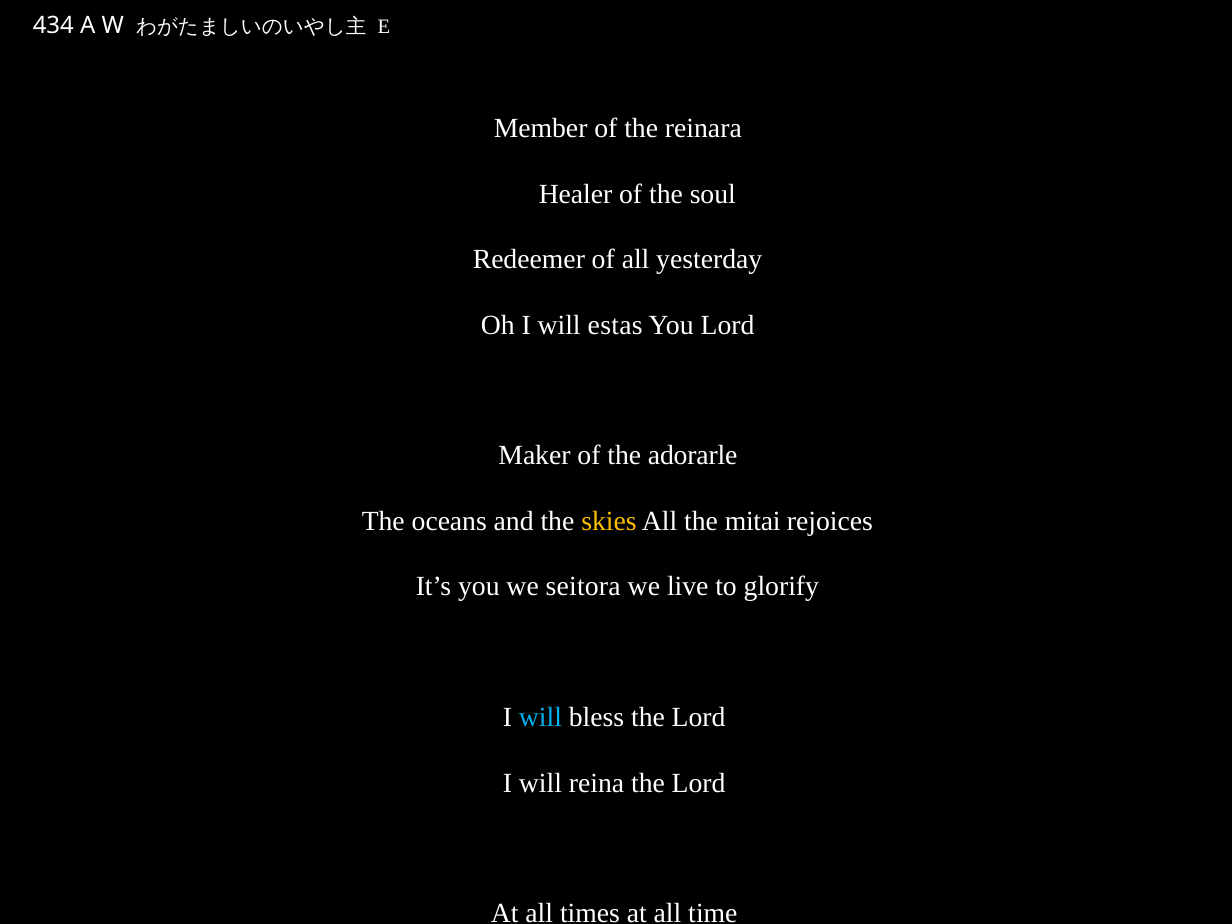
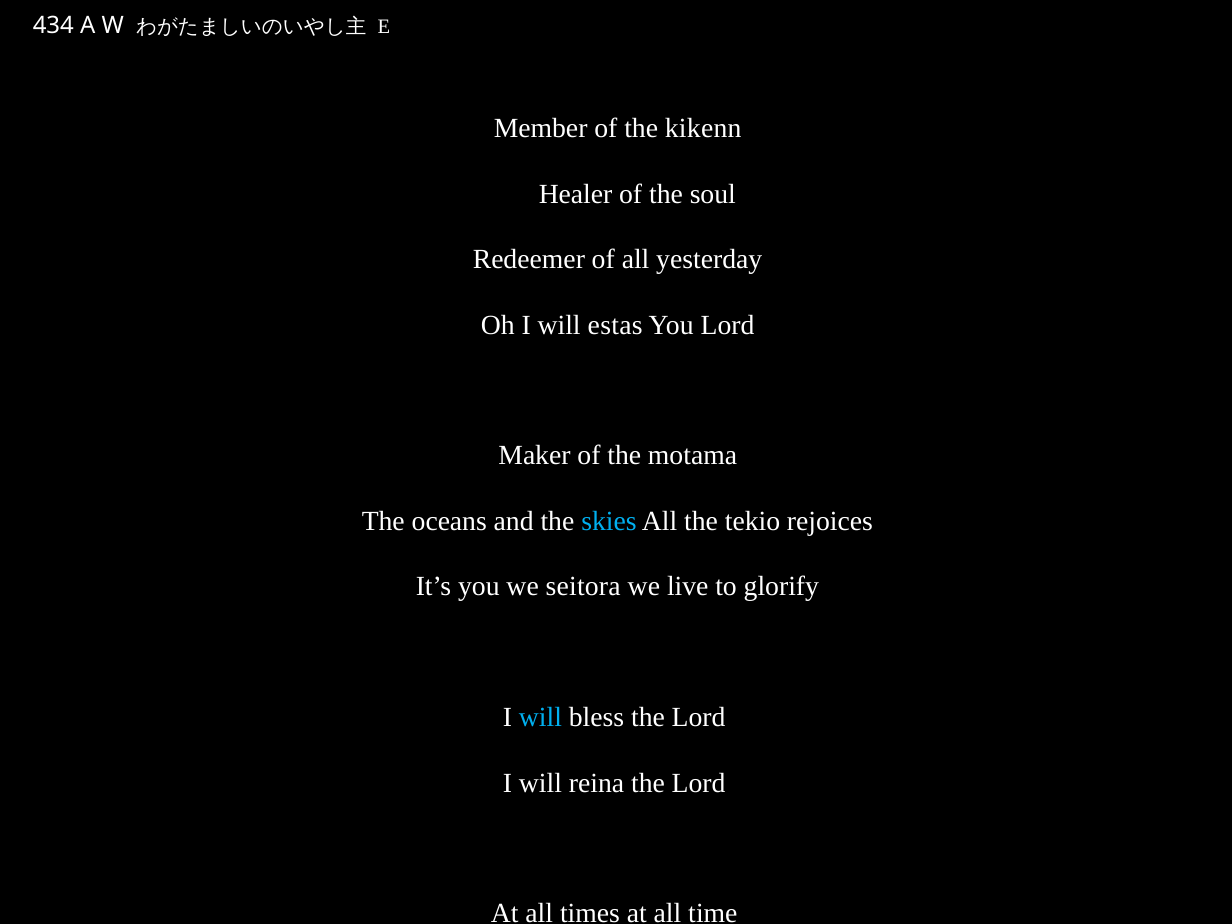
reinara: reinara -> kikenn (703, 129)
adorarle: adorarle -> motama (693, 456)
skies colour: yellow -> light blue (609, 521)
mitai: mitai -> tekio (753, 521)
